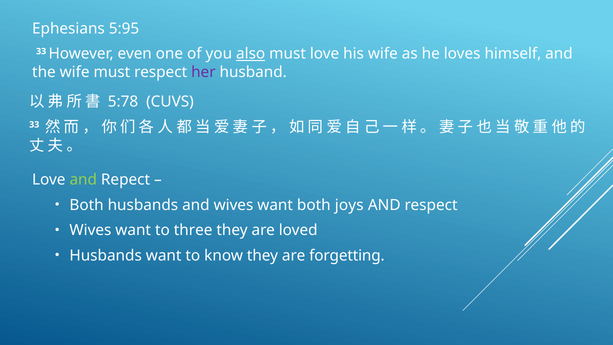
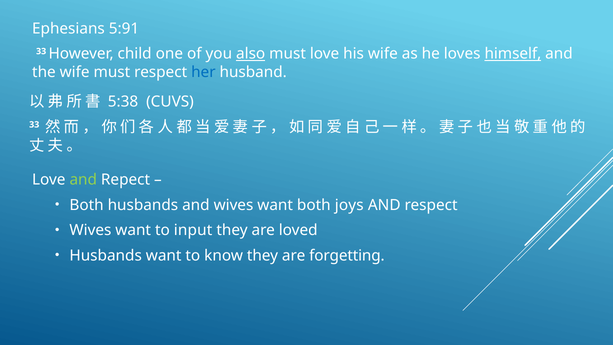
5:95: 5:95 -> 5:91 (124, 28)
even: even -> child (135, 54)
himself underline: none -> present (513, 54)
her colour: purple -> blue (203, 72)
5:78: 5:78 -> 5:38 (123, 102)
three: three -> input (193, 230)
